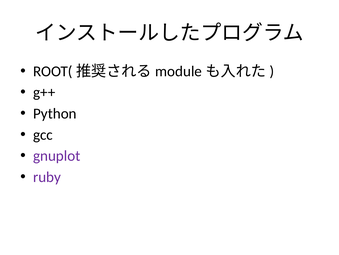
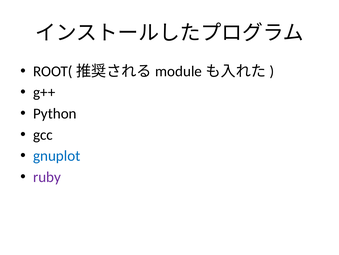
gnuplot colour: purple -> blue (57, 156)
